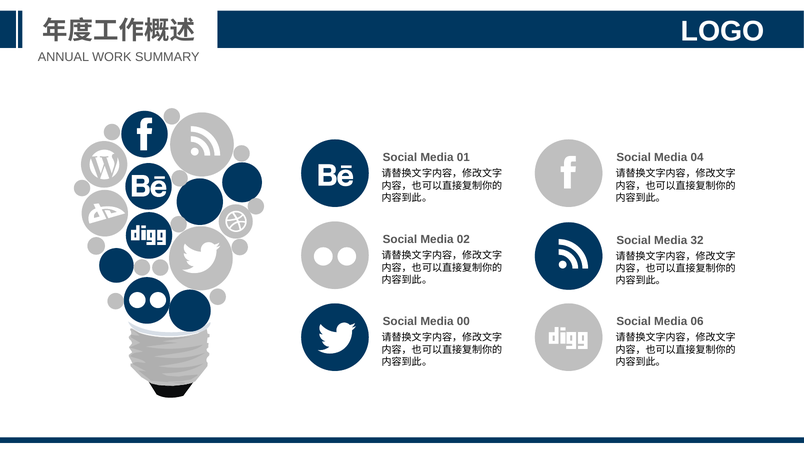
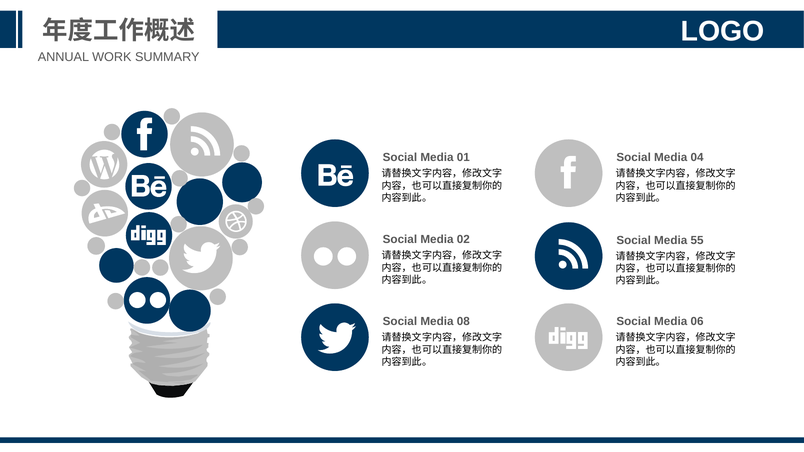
32: 32 -> 55 (697, 241)
00: 00 -> 08 (463, 322)
